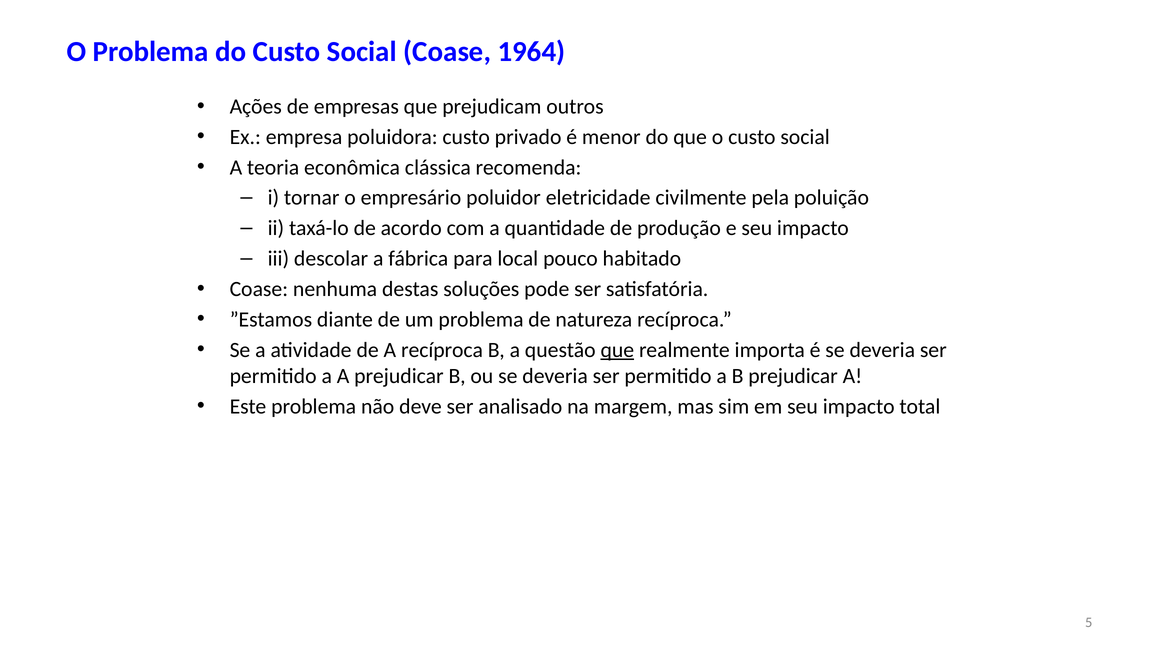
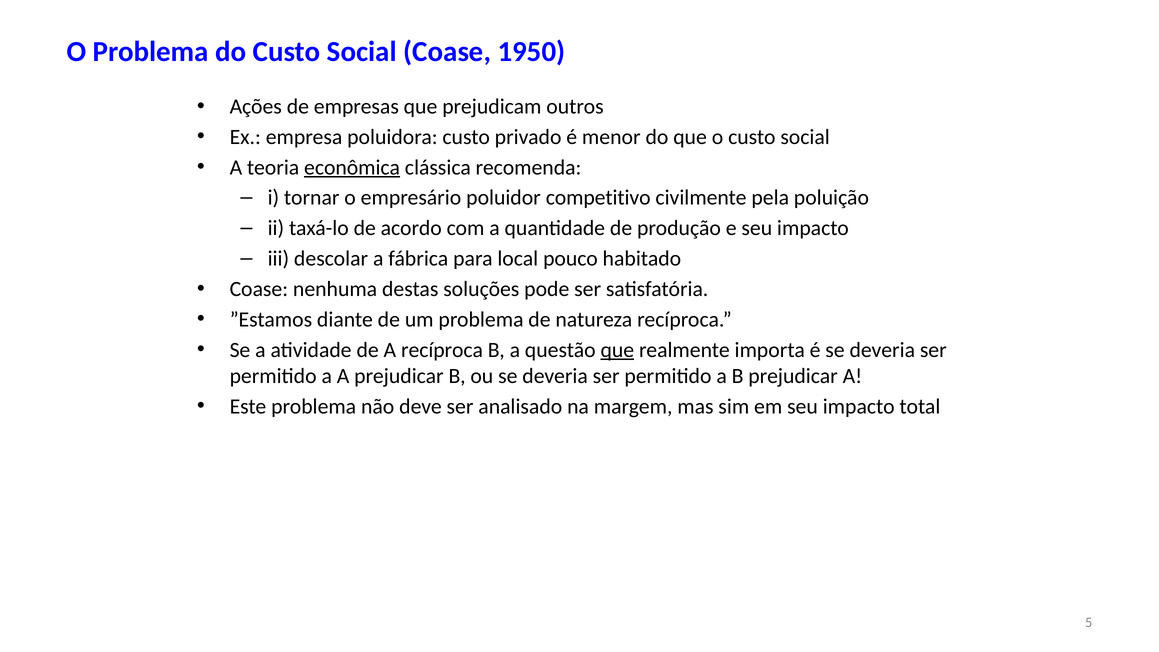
1964: 1964 -> 1950 (531, 52)
econômica underline: none -> present (352, 167)
eletricidade: eletricidade -> competitivo (598, 198)
